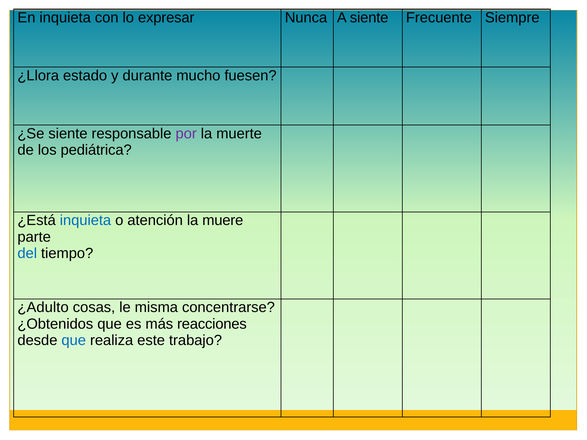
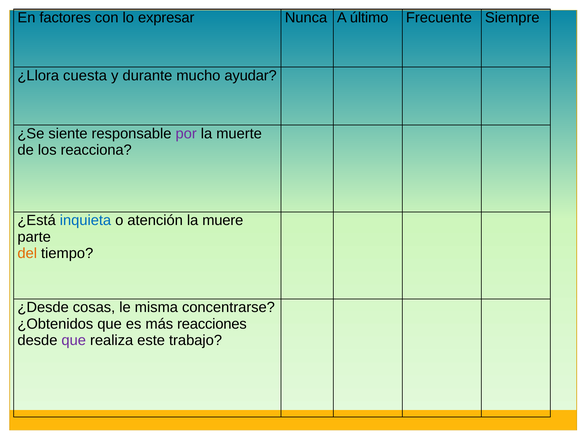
En inquieta: inquieta -> factores (65, 18)
A siente: siente -> último (369, 18)
estado: estado -> cuesta (85, 76)
fuesen: fuesen -> ayudar (251, 76)
pediátrica: pediátrica -> reacciona (96, 150)
del colour: blue -> orange (27, 253)
¿Adulto: ¿Adulto -> ¿Desde (43, 308)
que colour: blue -> purple (74, 340)
